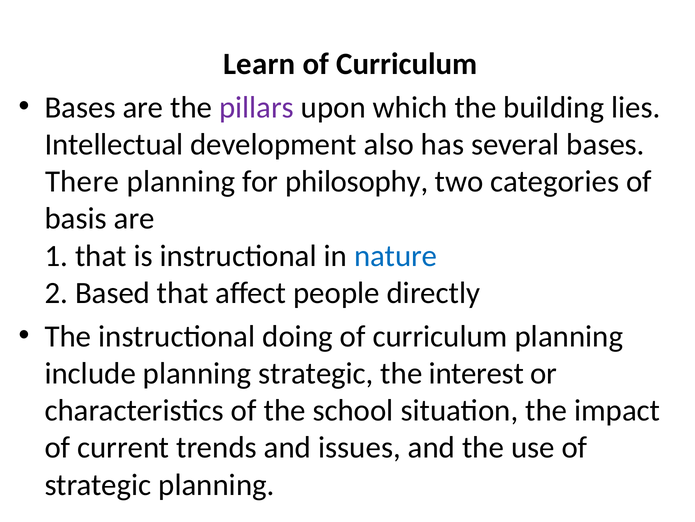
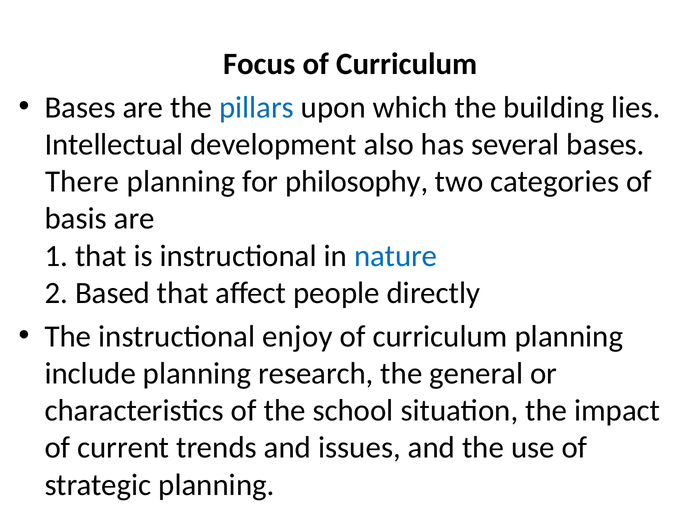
Learn: Learn -> Focus (259, 64)
pillars colour: purple -> blue (256, 107)
doing: doing -> enjoy (297, 336)
planning strategic: strategic -> research (316, 373)
interest: interest -> general (476, 373)
